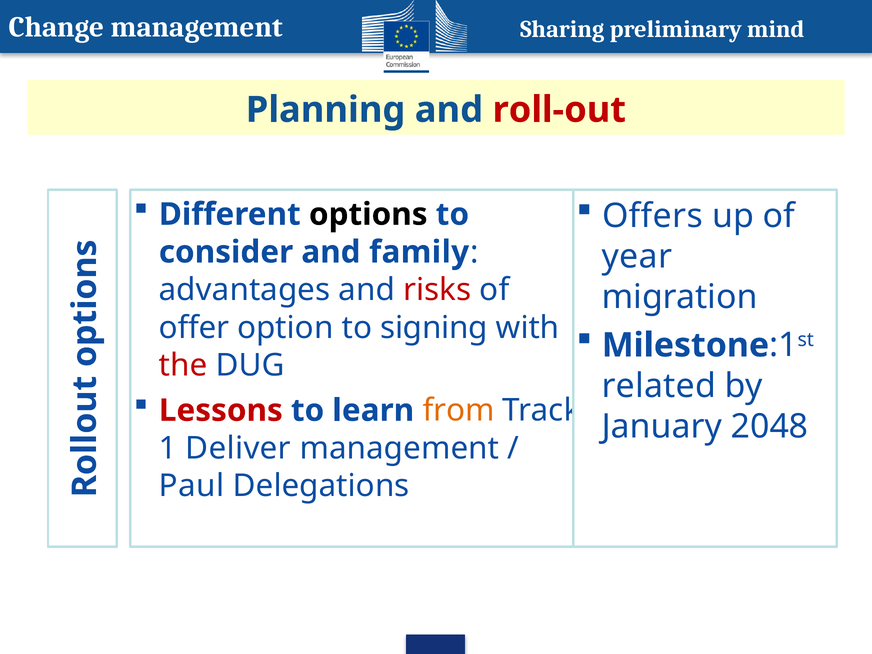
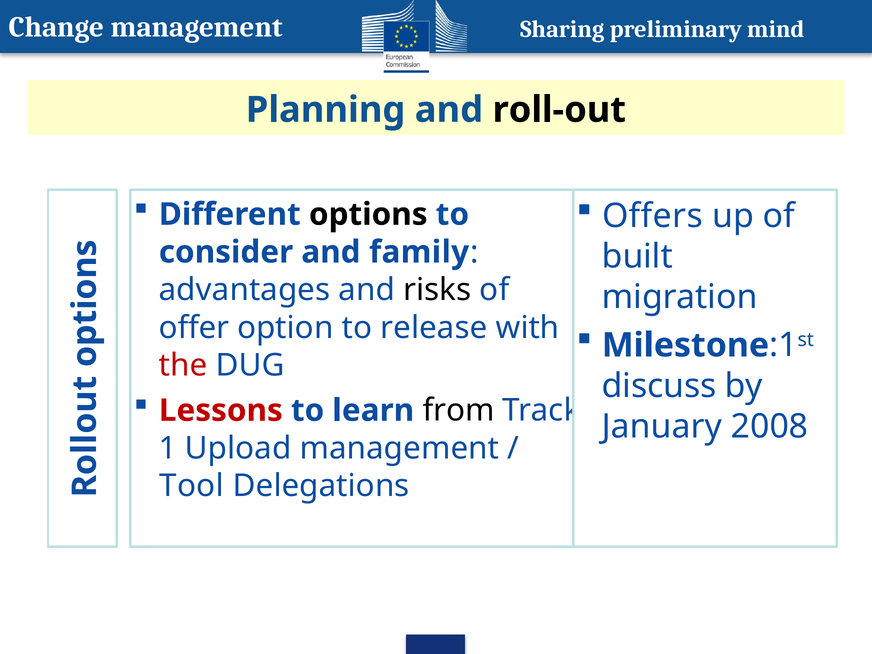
roll-out colour: red -> black (559, 110)
year: year -> built (637, 257)
risks colour: red -> black (437, 290)
signing: signing -> release (434, 328)
related: related -> discuss (659, 386)
from colour: orange -> black (459, 410)
2048: 2048 -> 2008 (770, 427)
Deliver: Deliver -> Upload (238, 448)
Paul: Paul -> Tool (192, 486)
